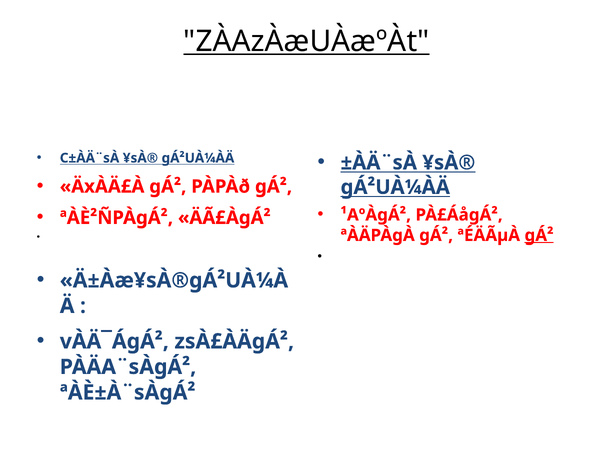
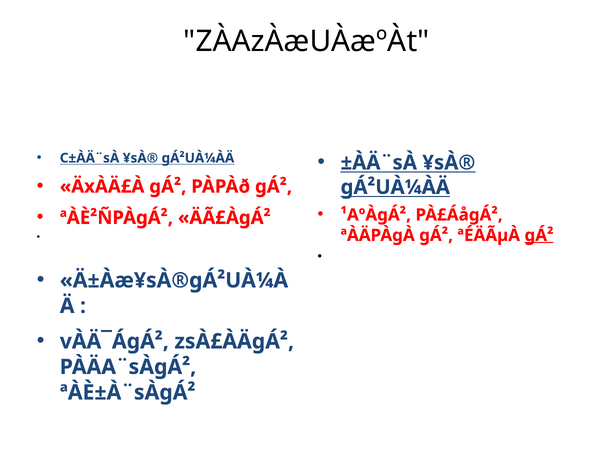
ZÀAzÀæUÀæºÀt underline: present -> none (306, 41)
